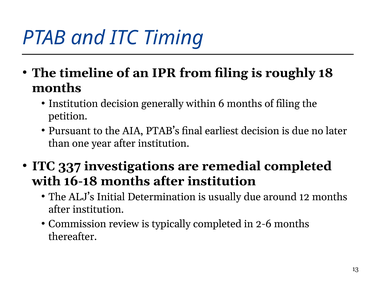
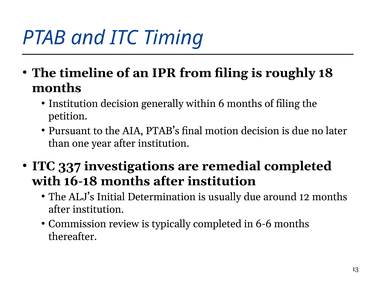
earliest: earliest -> motion (222, 131)
2-6: 2-6 -> 6-6 (264, 224)
